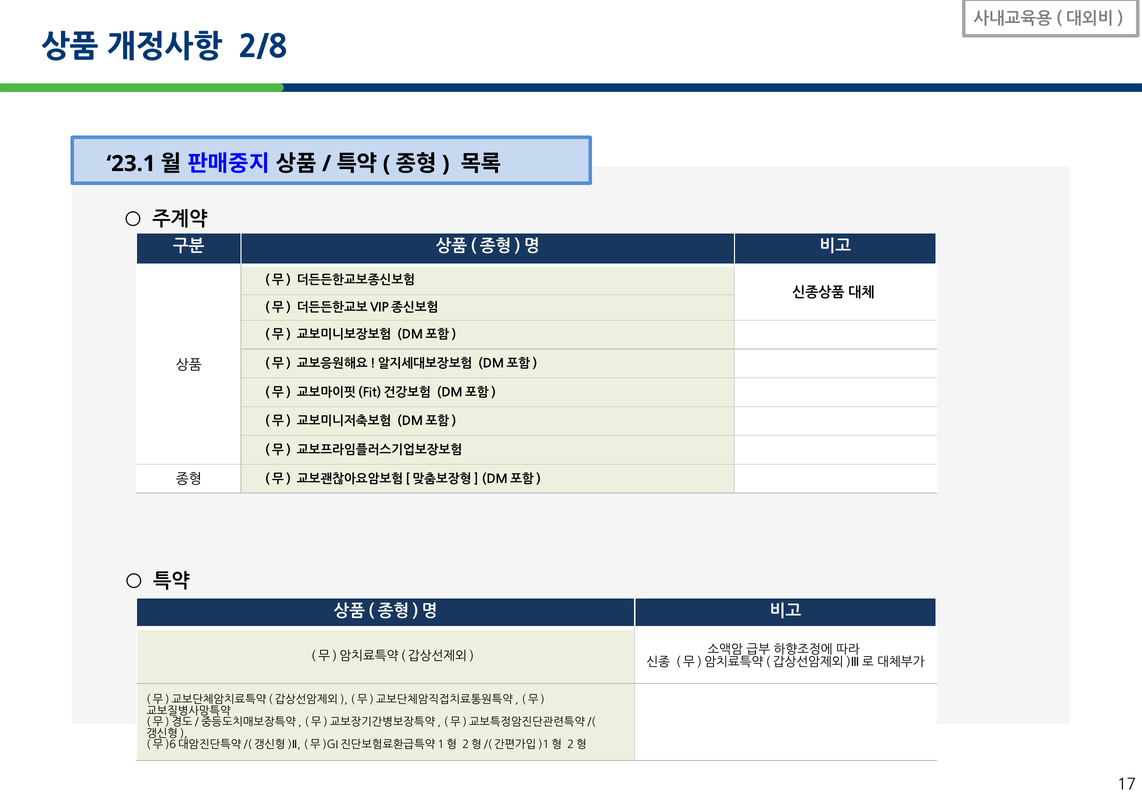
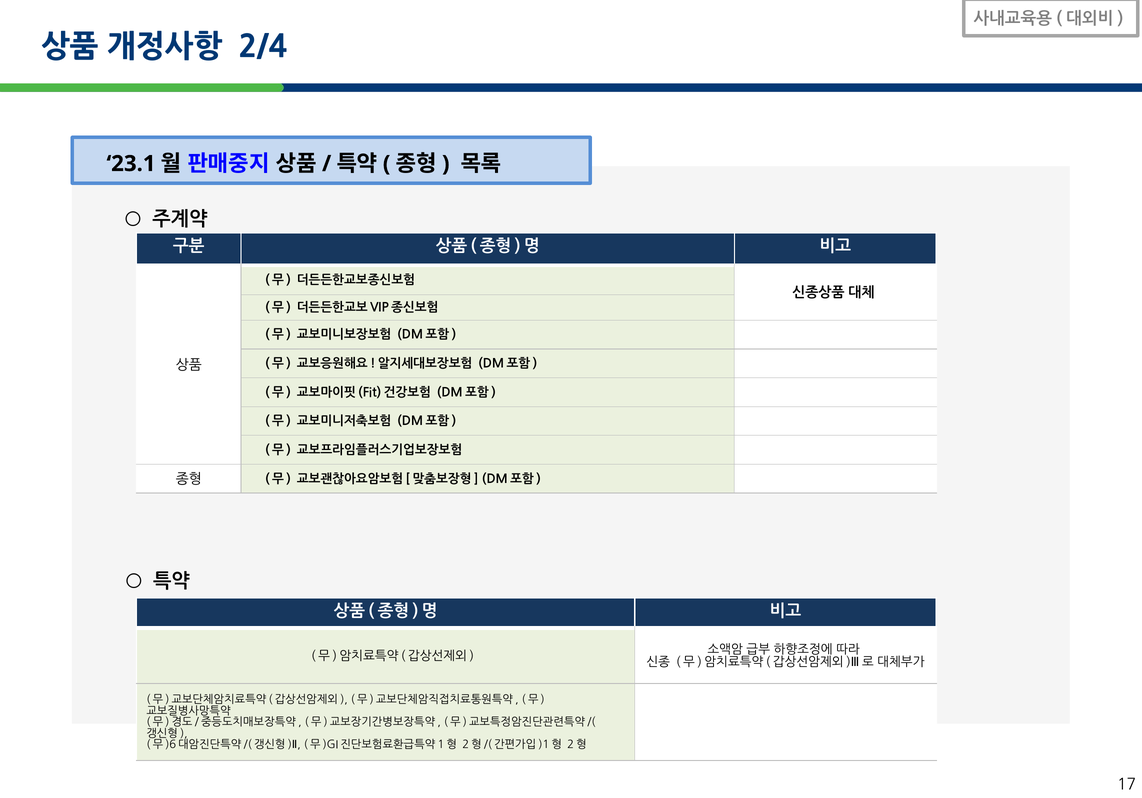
2/8: 2/8 -> 2/4 (263, 47)
